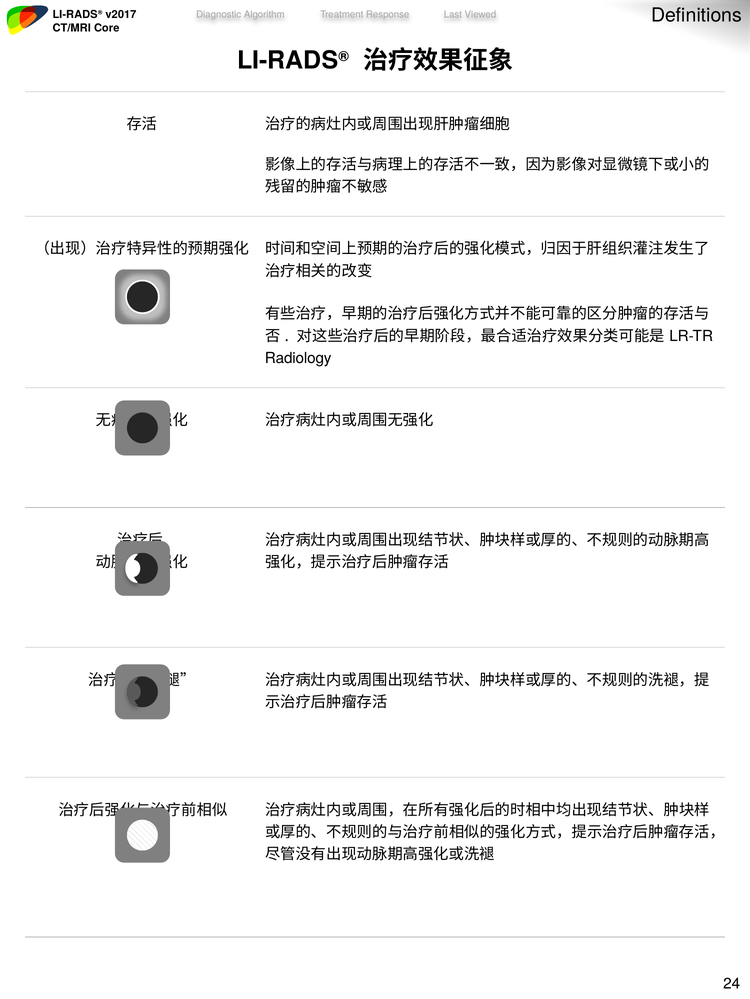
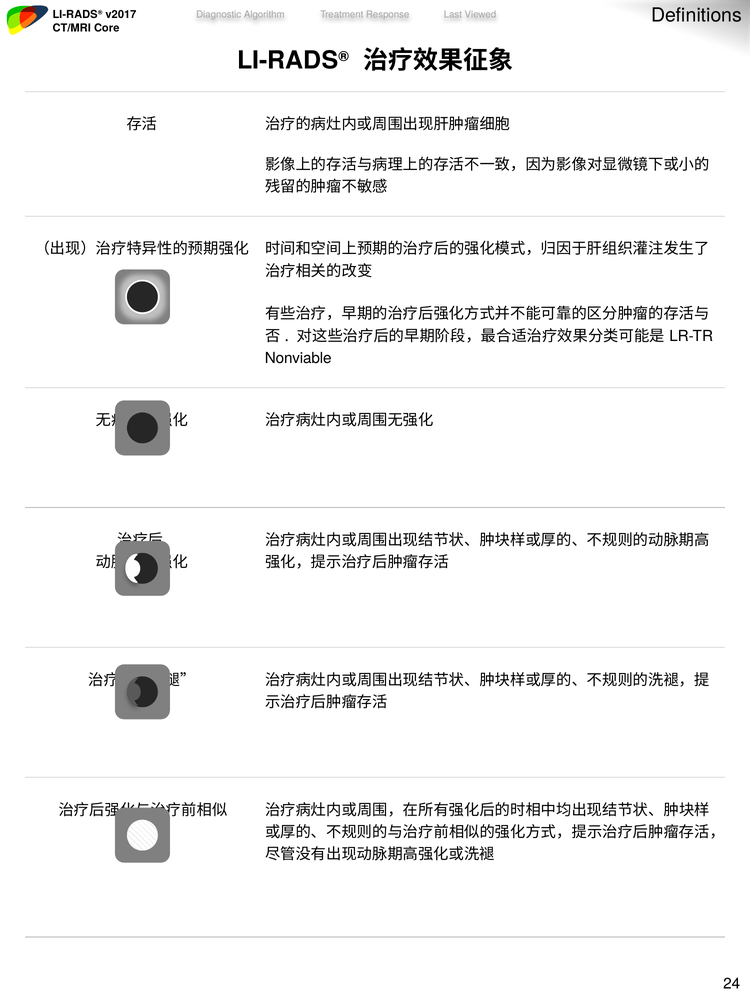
Radiology: Radiology -> Nonviable (298, 359)
